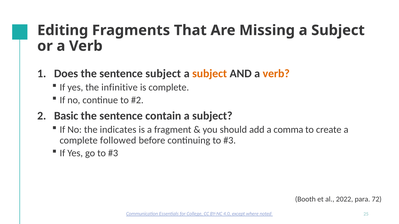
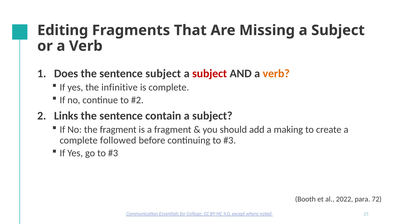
subject colour: orange -> red (210, 74)
Basic: Basic -> Links (66, 116)
the indicates: indicates -> fragment (118, 130)
comma: comma -> making (288, 130)
